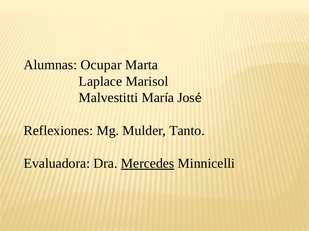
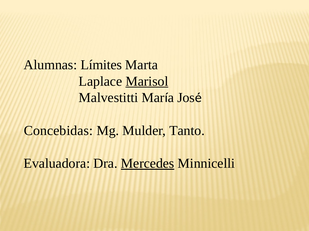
Ocupar: Ocupar -> Límites (101, 65)
Marisol underline: none -> present (147, 82)
Reflexiones: Reflexiones -> Concebidas (58, 131)
